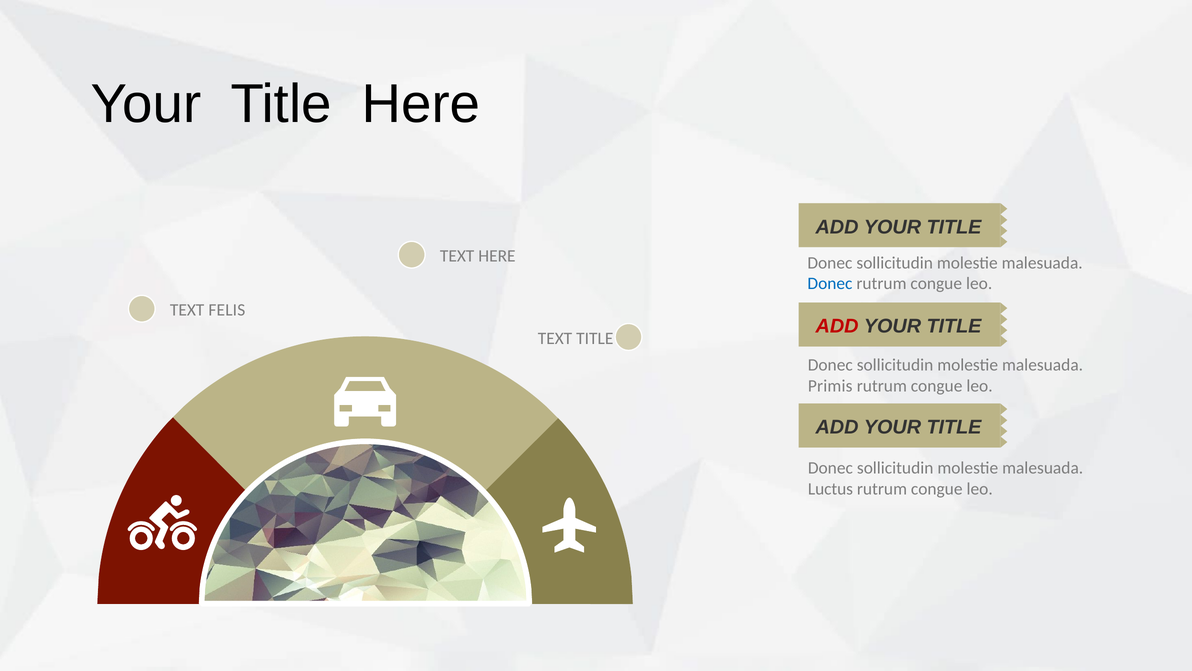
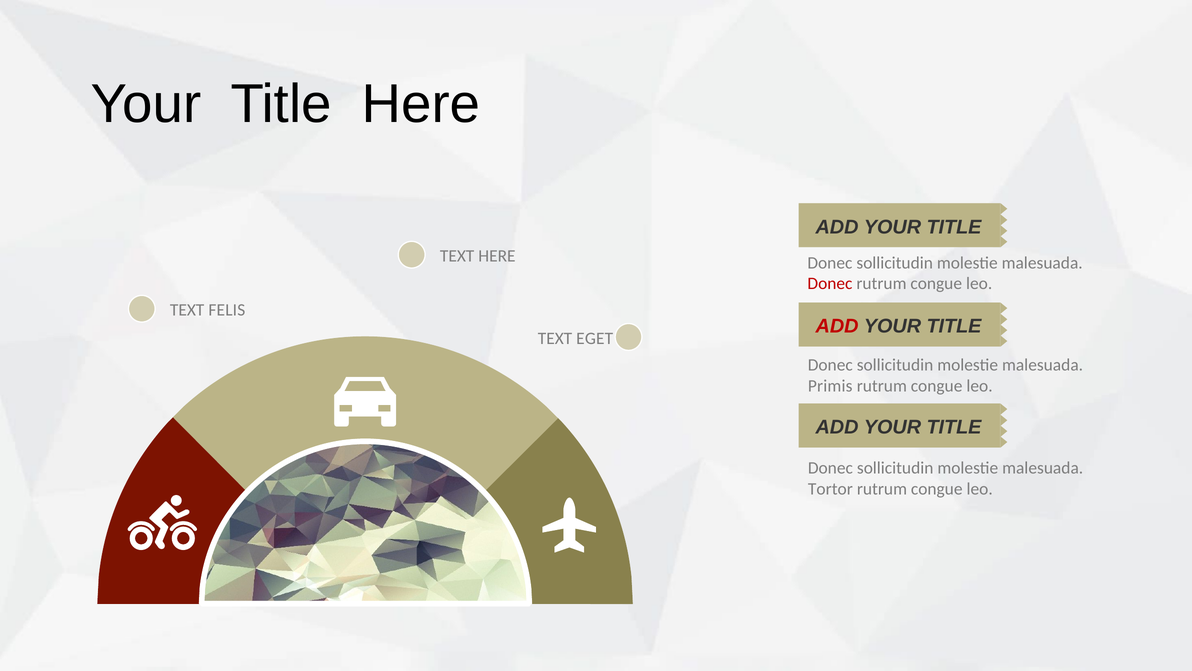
Donec colour: blue -> red (830, 284)
TEXT TITLE: TITLE -> EGET (595, 338)
Luctus: Luctus -> Tortor (830, 489)
